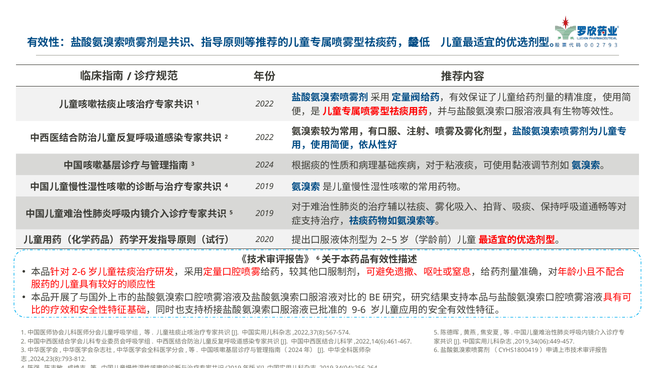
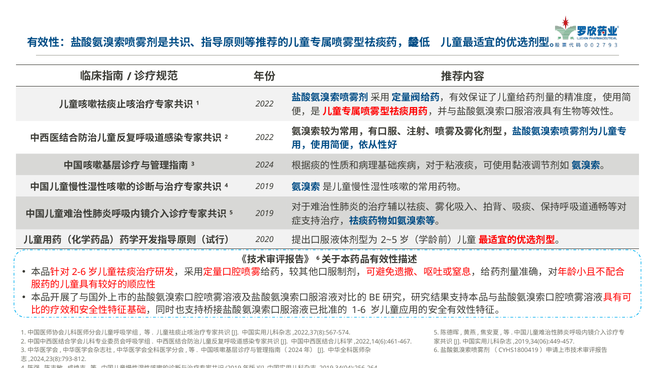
9-6: 9-6 -> 1-6 (359, 310)
